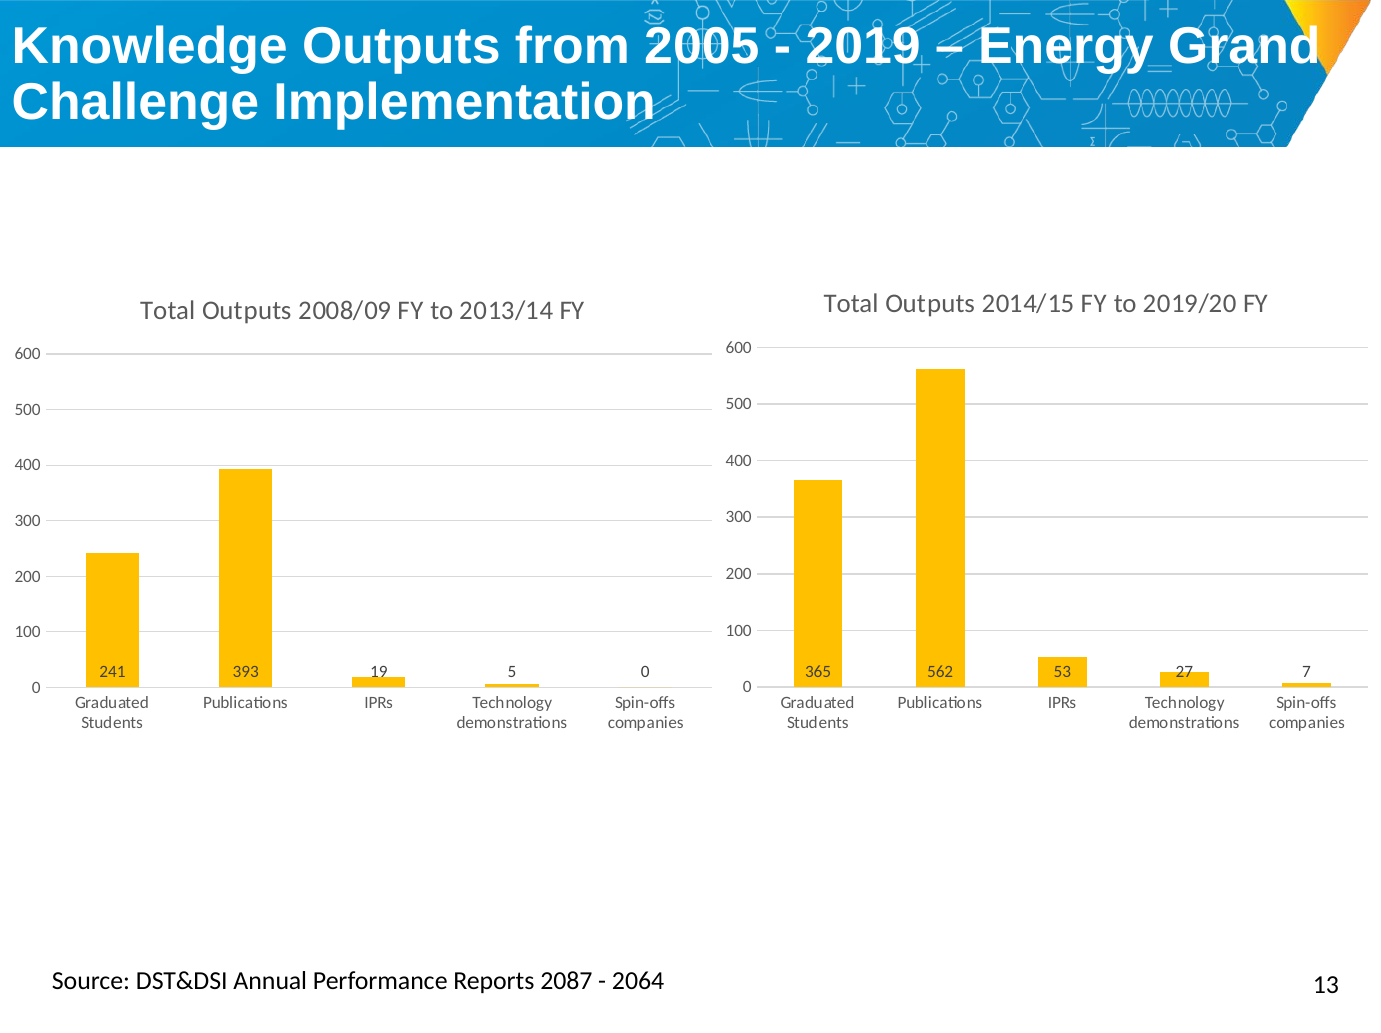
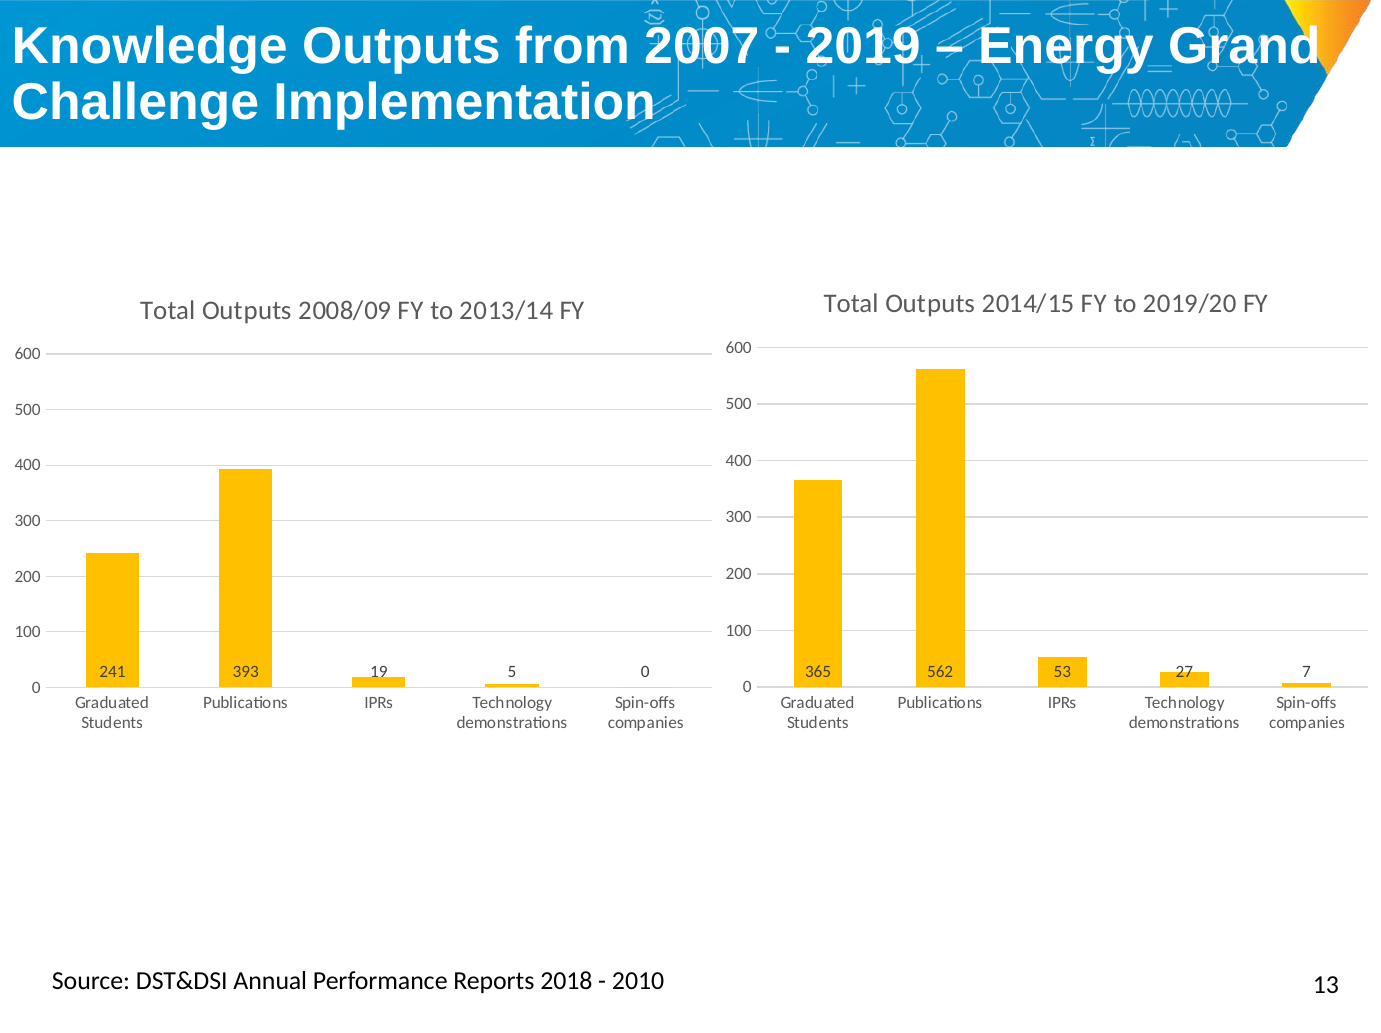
2005: 2005 -> 2007 (702, 47)
2087: 2087 -> 2018 (566, 981)
2064: 2064 -> 2010 (638, 981)
